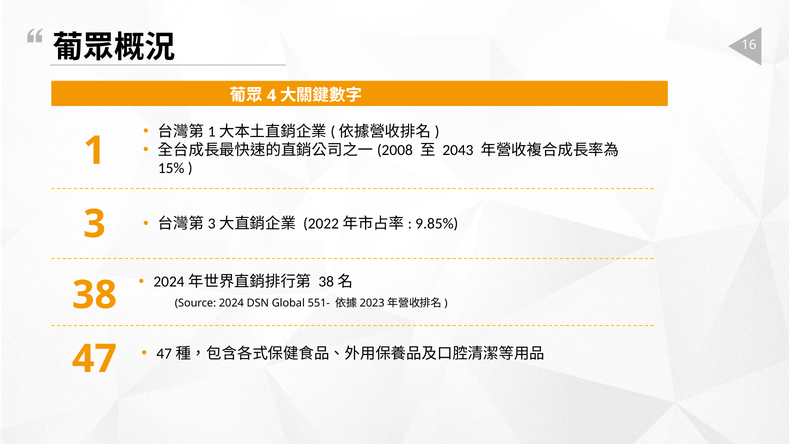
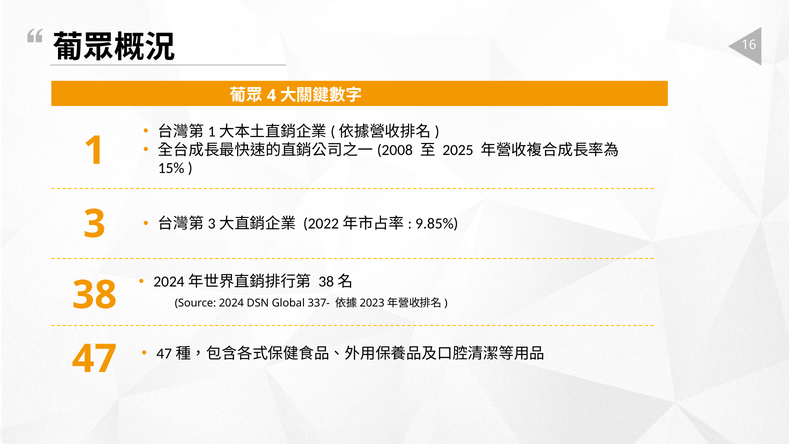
2043: 2043 -> 2025 (458, 150)
551-: 551- -> 337- (319, 303)
